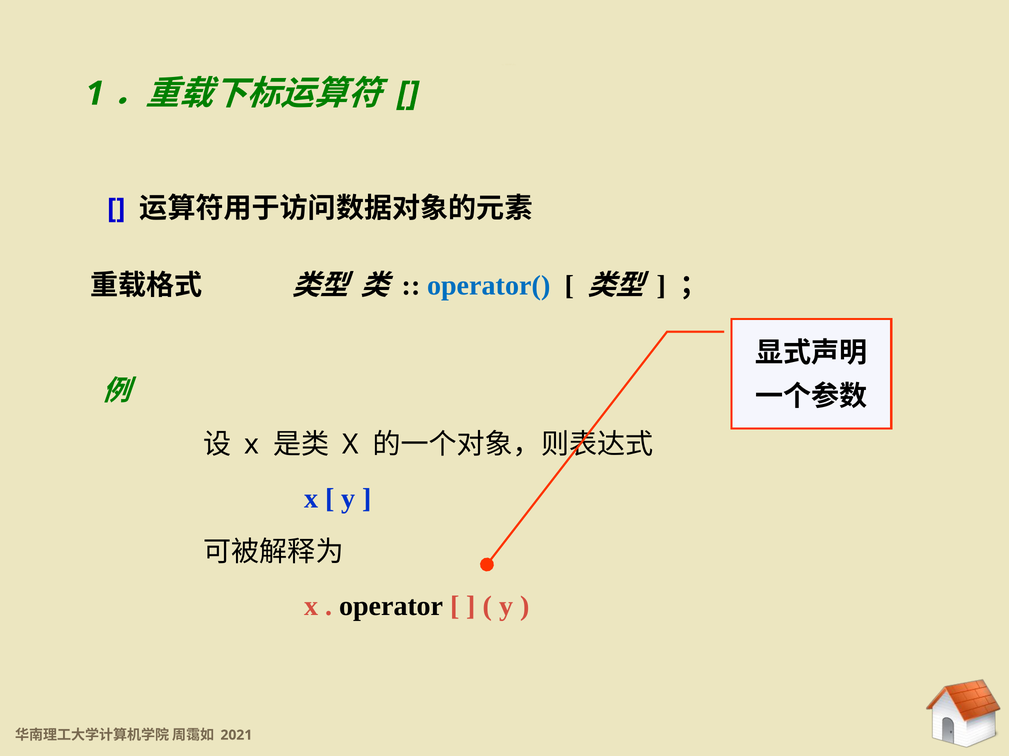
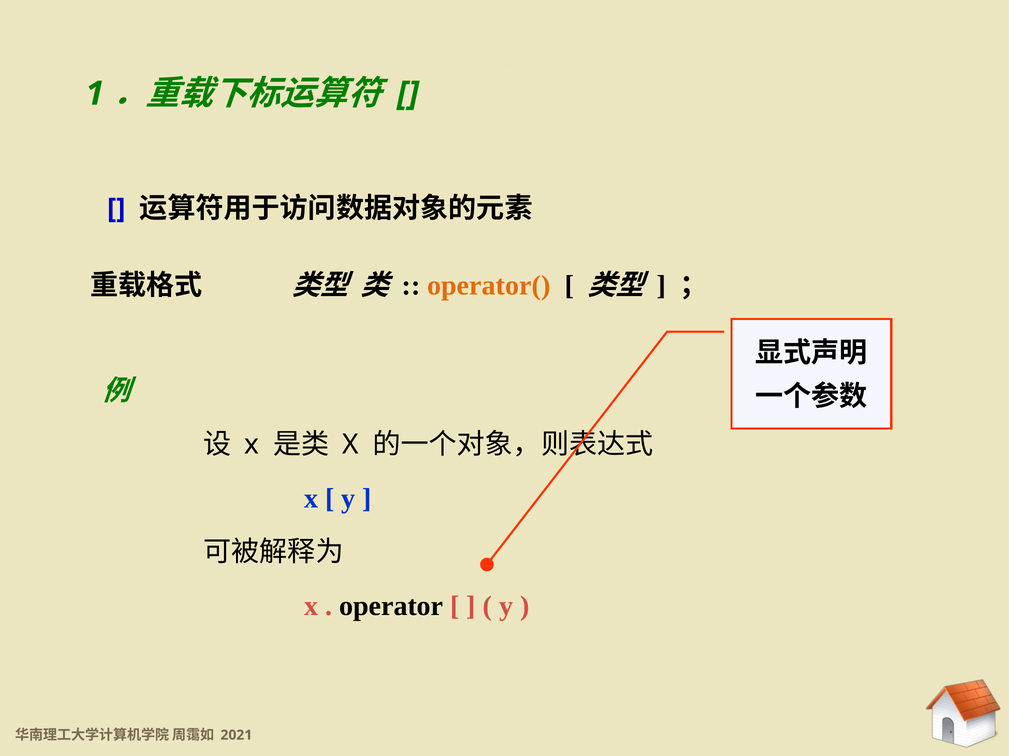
operator( colour: blue -> orange (489, 286)
